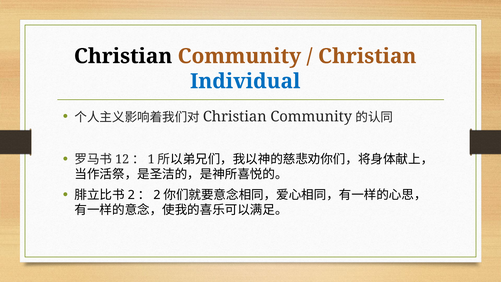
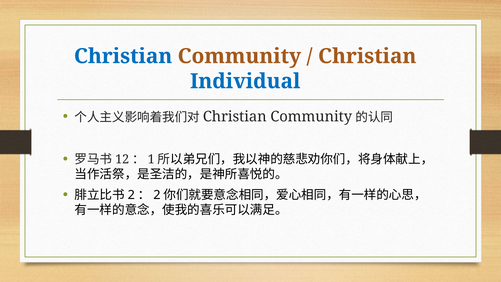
Christian colour: black -> blue (123, 56)
